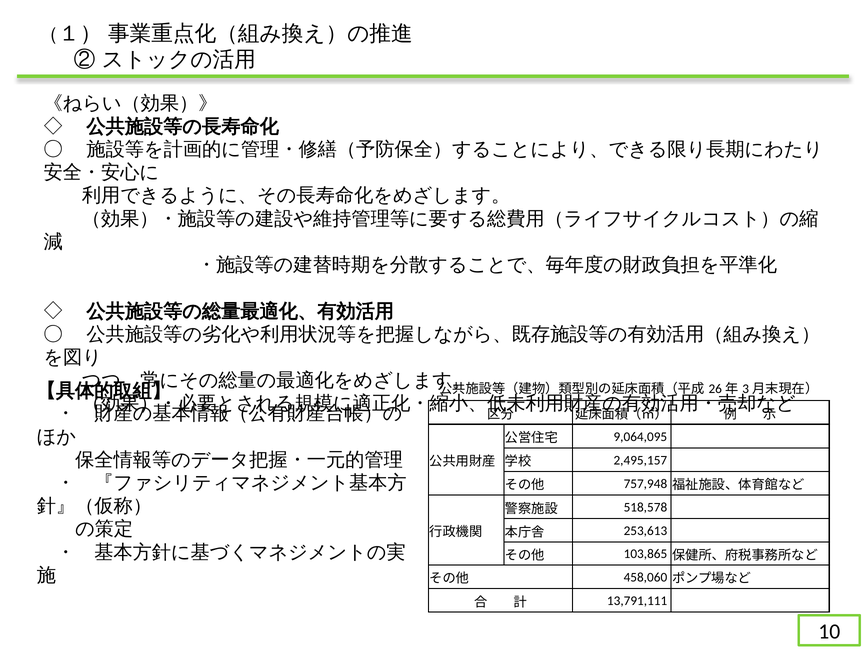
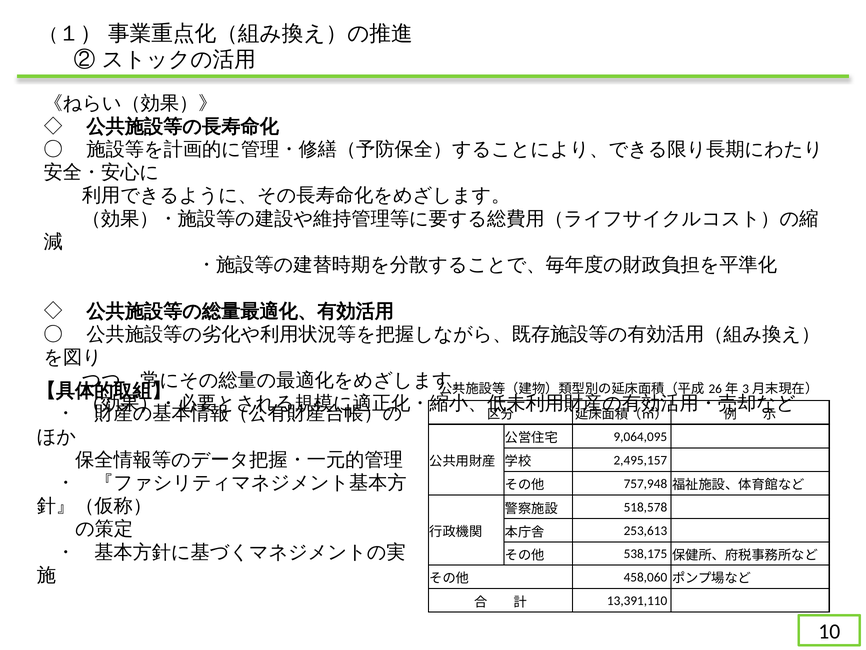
103,865: 103,865 -> 538,175 (645, 554)
13,791,111: 13,791,111 -> 13,391,110 (637, 600)
